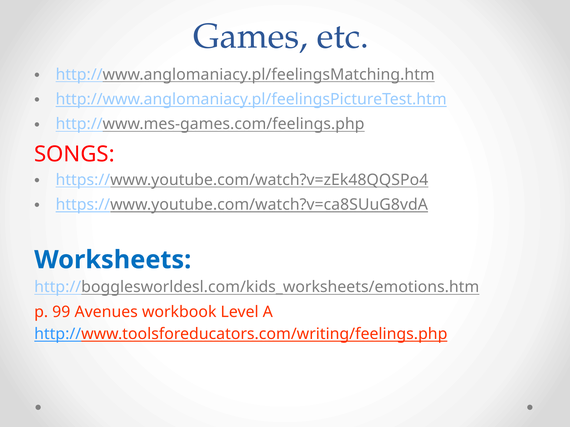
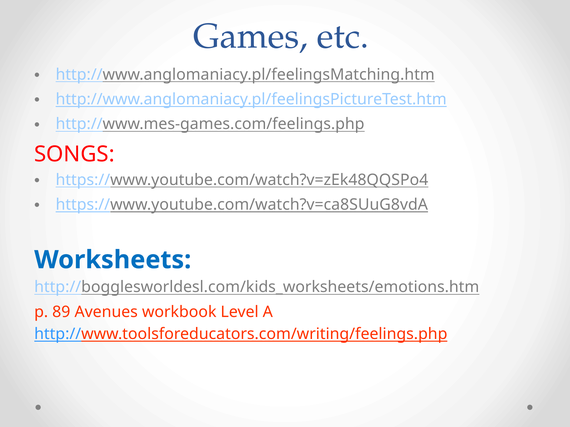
99: 99 -> 89 (61, 312)
